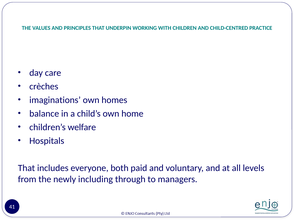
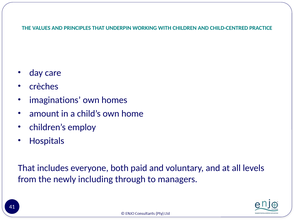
balance: balance -> amount (44, 114)
welfare: welfare -> employ (82, 128)
